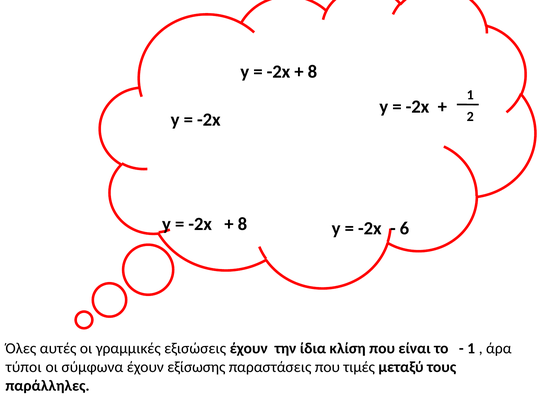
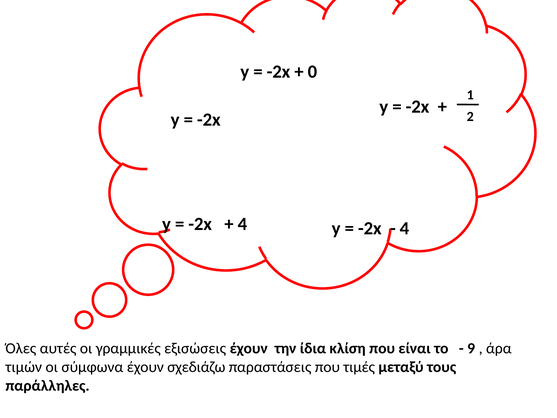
8: 8 -> 0 (313, 72)
8: 8 -> 4 (243, 224)
6: 6 -> 4 (405, 228)
1: 1 -> 9 (471, 348)
τύποι: τύποι -> τιμών (24, 367)
εξίσωσης: εξίσωσης -> σχεδιάζω (196, 367)
